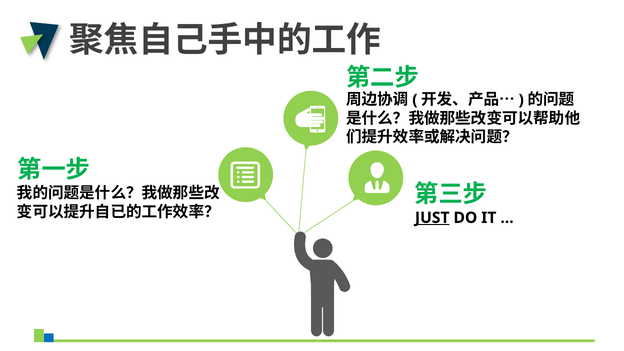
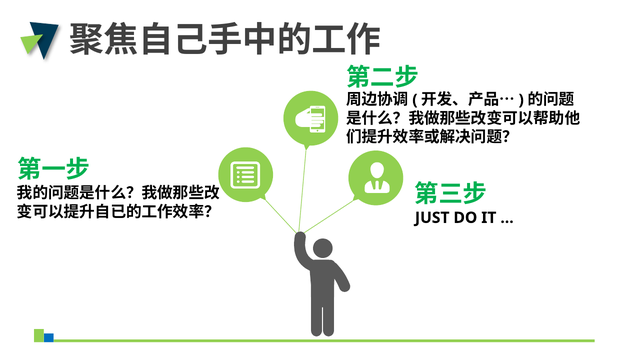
JUST underline: present -> none (432, 218)
